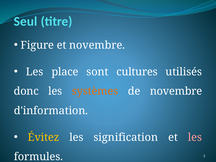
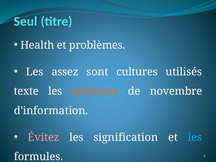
Figure: Figure -> Health (37, 45)
et novembre: novembre -> problèmes (97, 45)
place: place -> assez (65, 72)
donc: donc -> texte (26, 91)
Évitez colour: yellow -> pink (44, 137)
les colour: pink -> light blue (195, 137)
